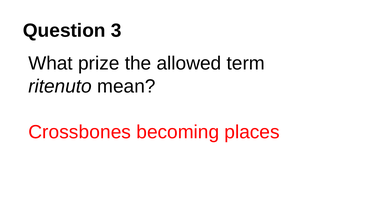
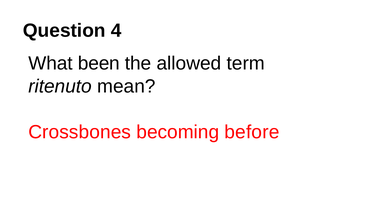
3: 3 -> 4 (116, 30)
prize: prize -> been (99, 63)
places: places -> before (252, 132)
